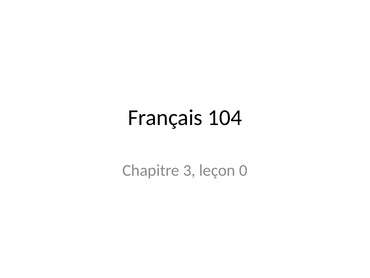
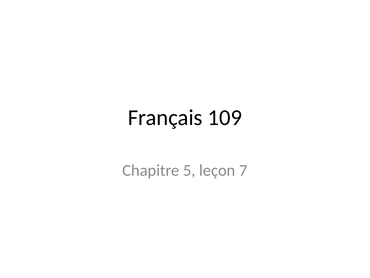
104: 104 -> 109 (225, 118)
3: 3 -> 5 (189, 170)
0: 0 -> 7 (243, 170)
